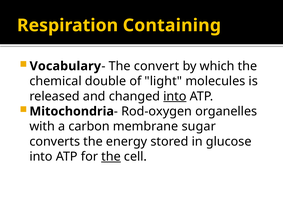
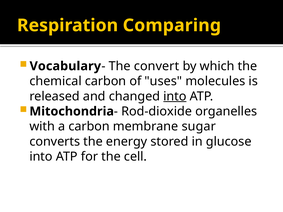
Containing: Containing -> Comparing (172, 25)
chemical double: double -> carbon (106, 81)
light: light -> uses (163, 81)
Rod-oxygen: Rod-oxygen -> Rod-dioxide (157, 111)
the underline: present -> none (111, 157)
